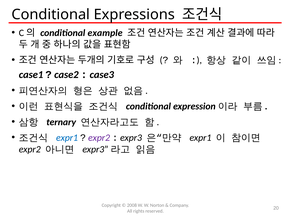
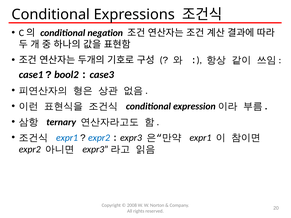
example: example -> negation (105, 33)
case2: case2 -> bool2 (66, 75)
expr2 colour: purple -> blue (99, 138)
